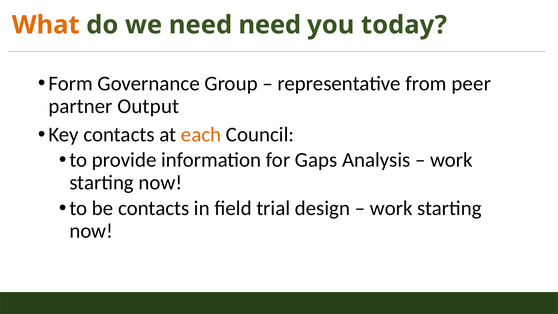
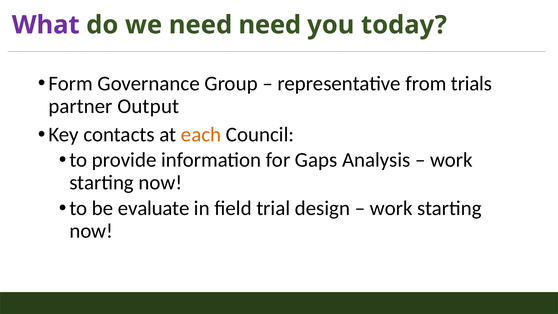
What colour: orange -> purple (46, 25)
peer: peer -> trials (471, 83)
be contacts: contacts -> evaluate (154, 208)
